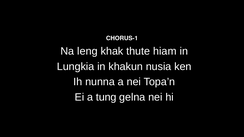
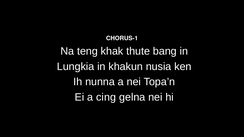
leng: leng -> teng (87, 51)
hiam: hiam -> bang (165, 51)
tung: tung -> cing (106, 97)
